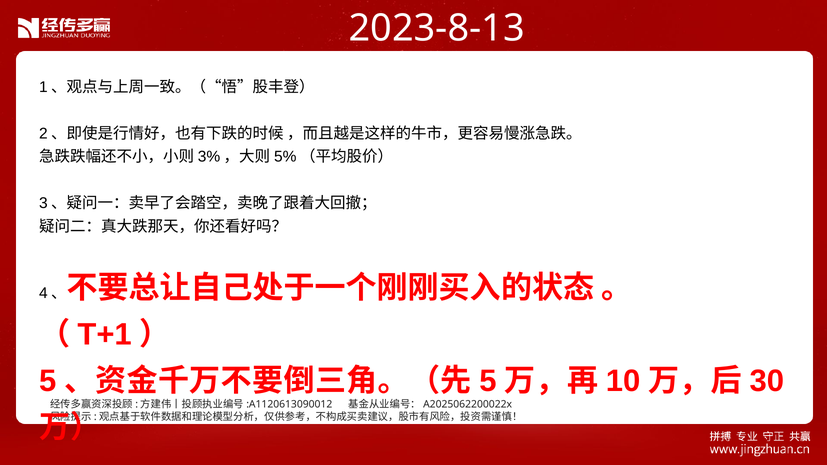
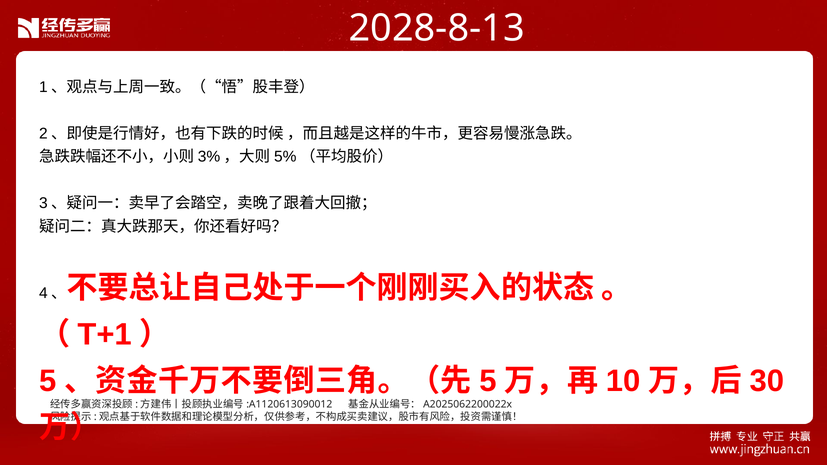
2023-8-13: 2023-8-13 -> 2028-8-13 (437, 28)
